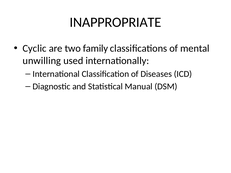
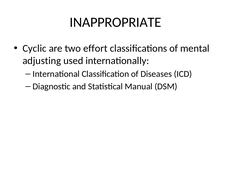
family: family -> effort (95, 48)
unwilling: unwilling -> adjusting (42, 61)
